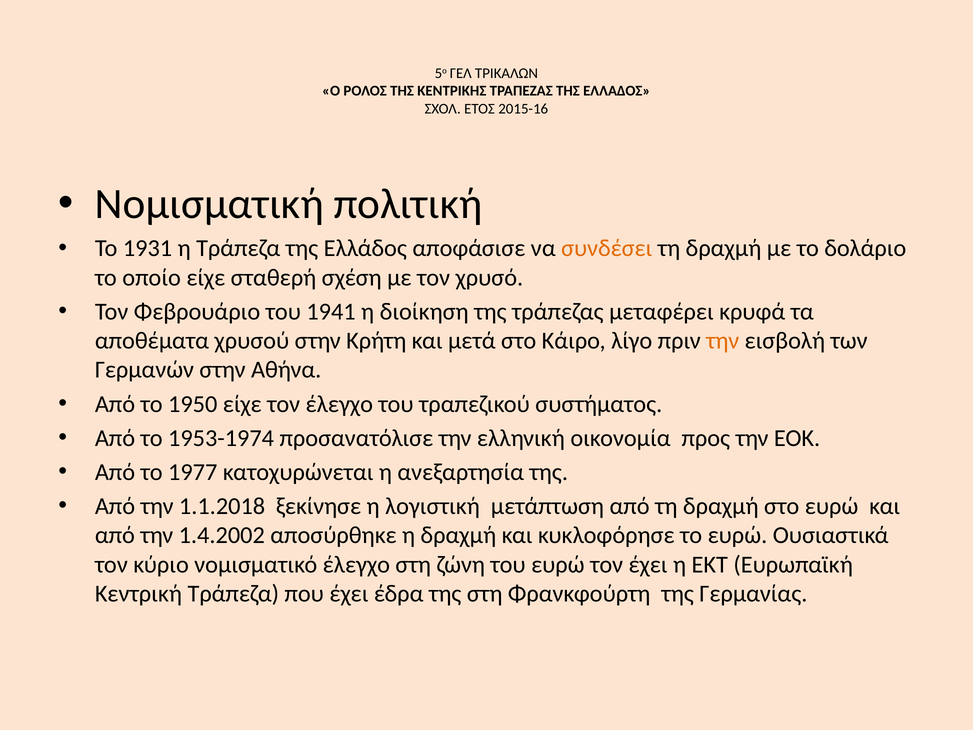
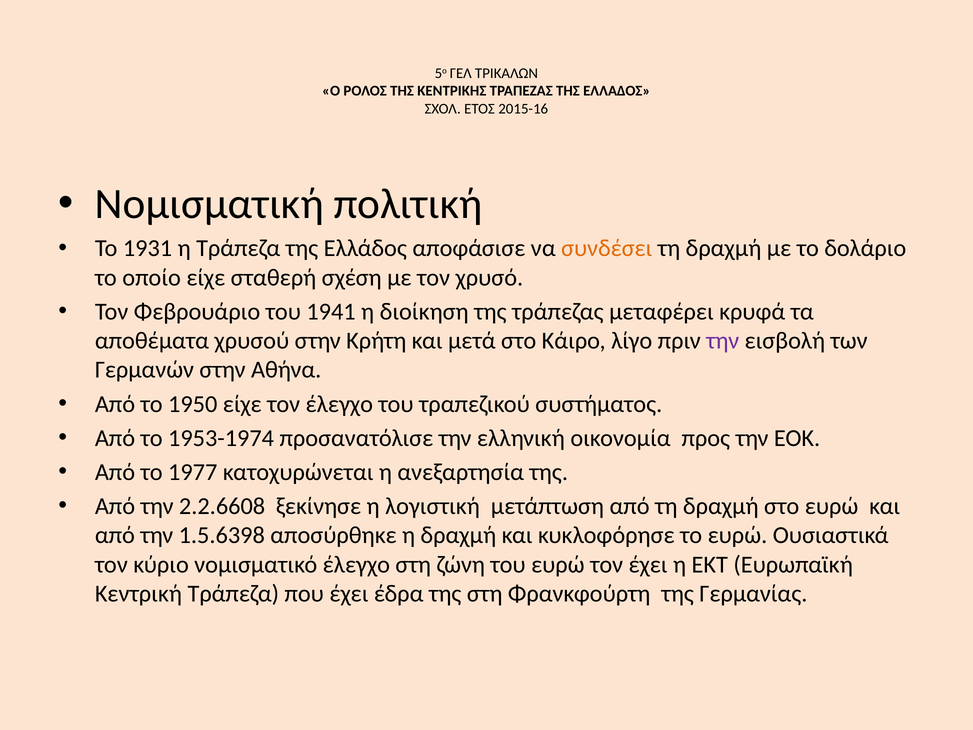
την colour: orange -> purple (723, 341)
1.1.2018: 1.1.2018 -> 2.2.6608 (222, 506)
1.4.2002: 1.4.2002 -> 1.5.6398 (222, 535)
